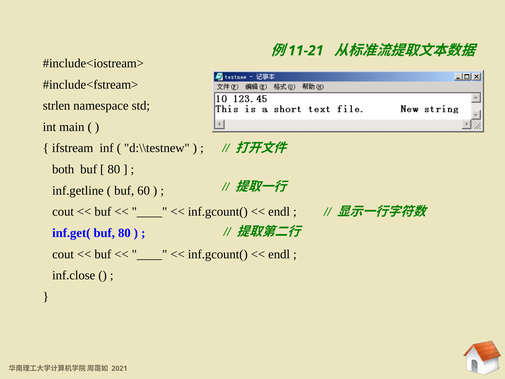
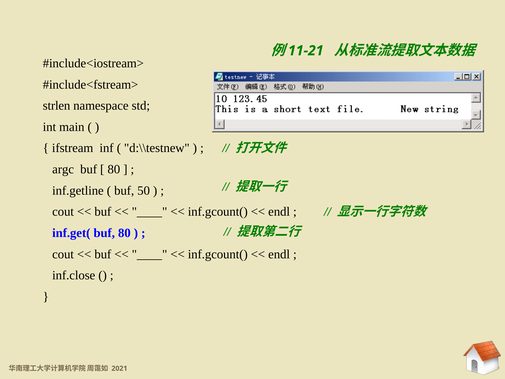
both: both -> argc (63, 169)
60: 60 -> 50 (144, 190)
